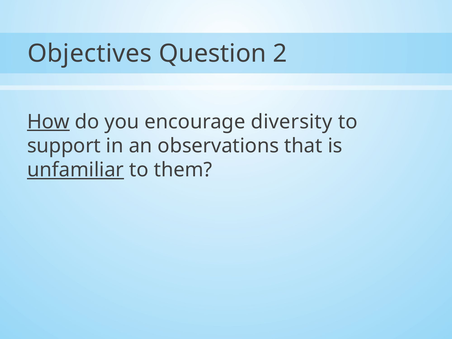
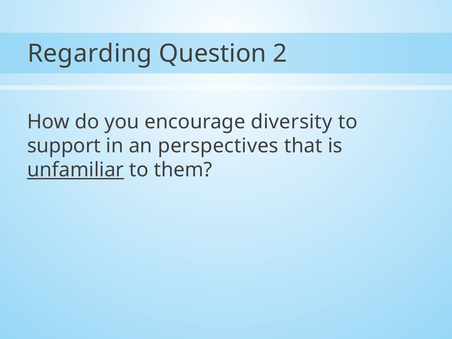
Objectives: Objectives -> Regarding (90, 54)
How underline: present -> none (48, 122)
observations: observations -> perspectives (218, 146)
